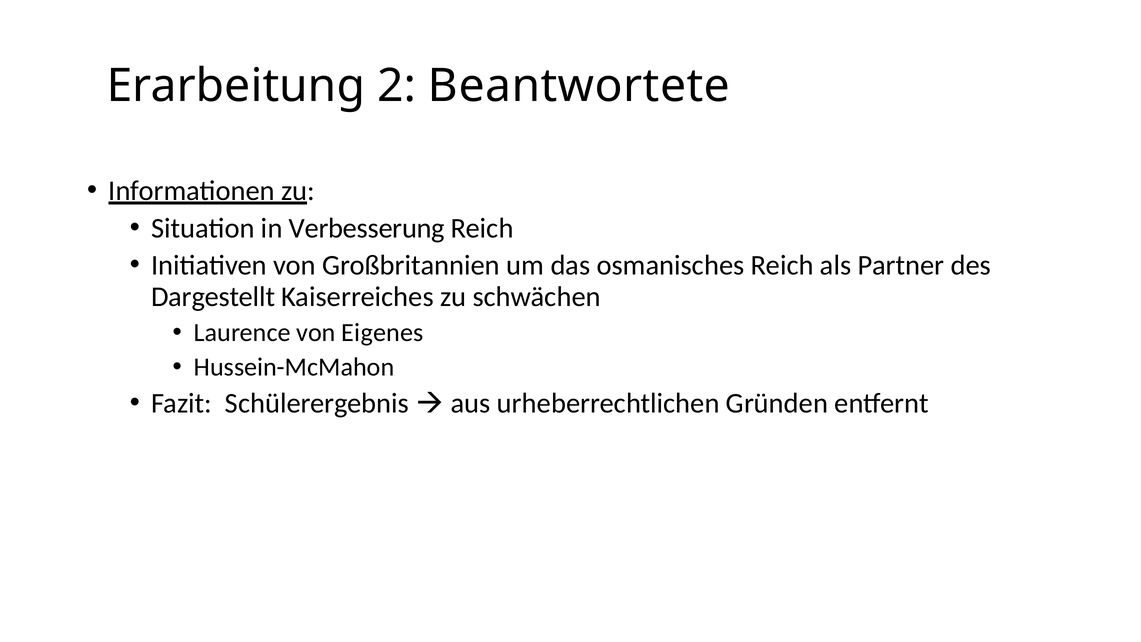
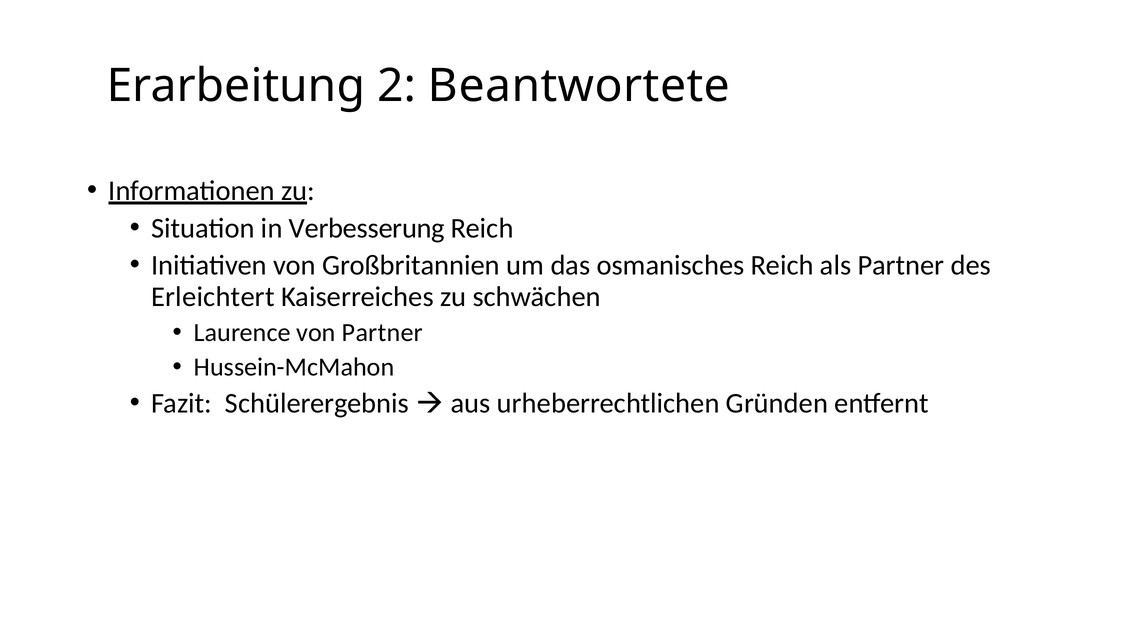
Dargestellt: Dargestellt -> Erleichtert (213, 297)
von Eigenes: Eigenes -> Partner (382, 333)
